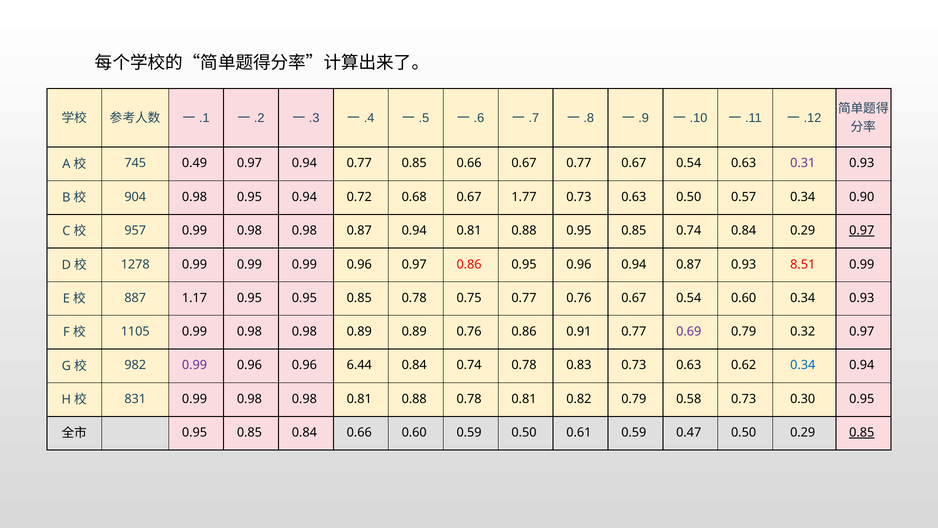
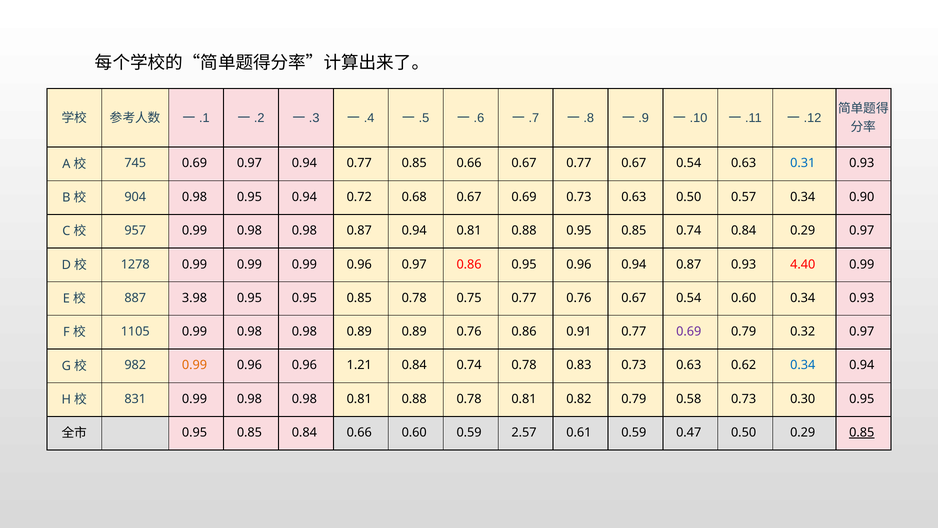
745 0.49: 0.49 -> 0.69 (195, 163)
0.31 colour: purple -> blue (803, 163)
0.67 1.77: 1.77 -> 0.69 (524, 197)
0.97 underline: present -> none (862, 230)
8.51: 8.51 -> 4.40 (803, 264)
1.17: 1.17 -> 3.98 (195, 298)
0.99 colour: purple -> orange (195, 365)
6.44: 6.44 -> 1.21 (359, 365)
0.59 0.50: 0.50 -> 2.57 (524, 432)
